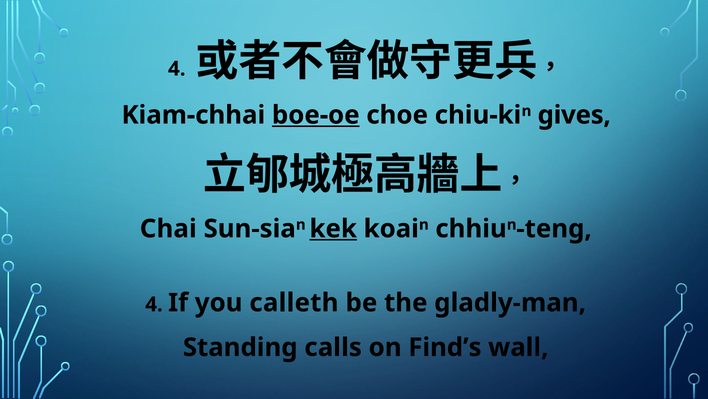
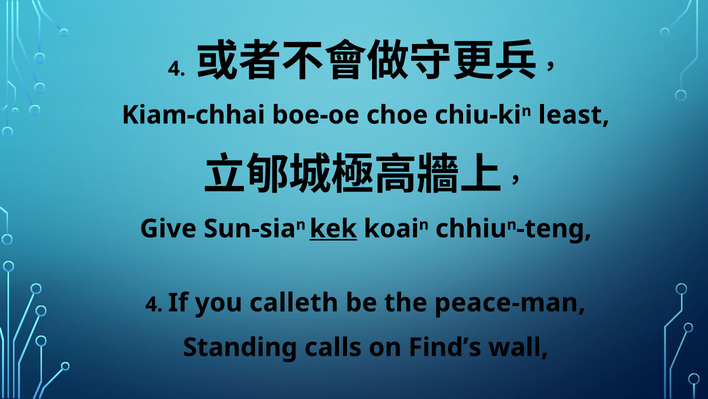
boe-oe underline: present -> none (316, 115)
gives: gives -> least (574, 115)
Chai: Chai -> Give (168, 228)
gladly-man: gladly-man -> peace-man (510, 302)
